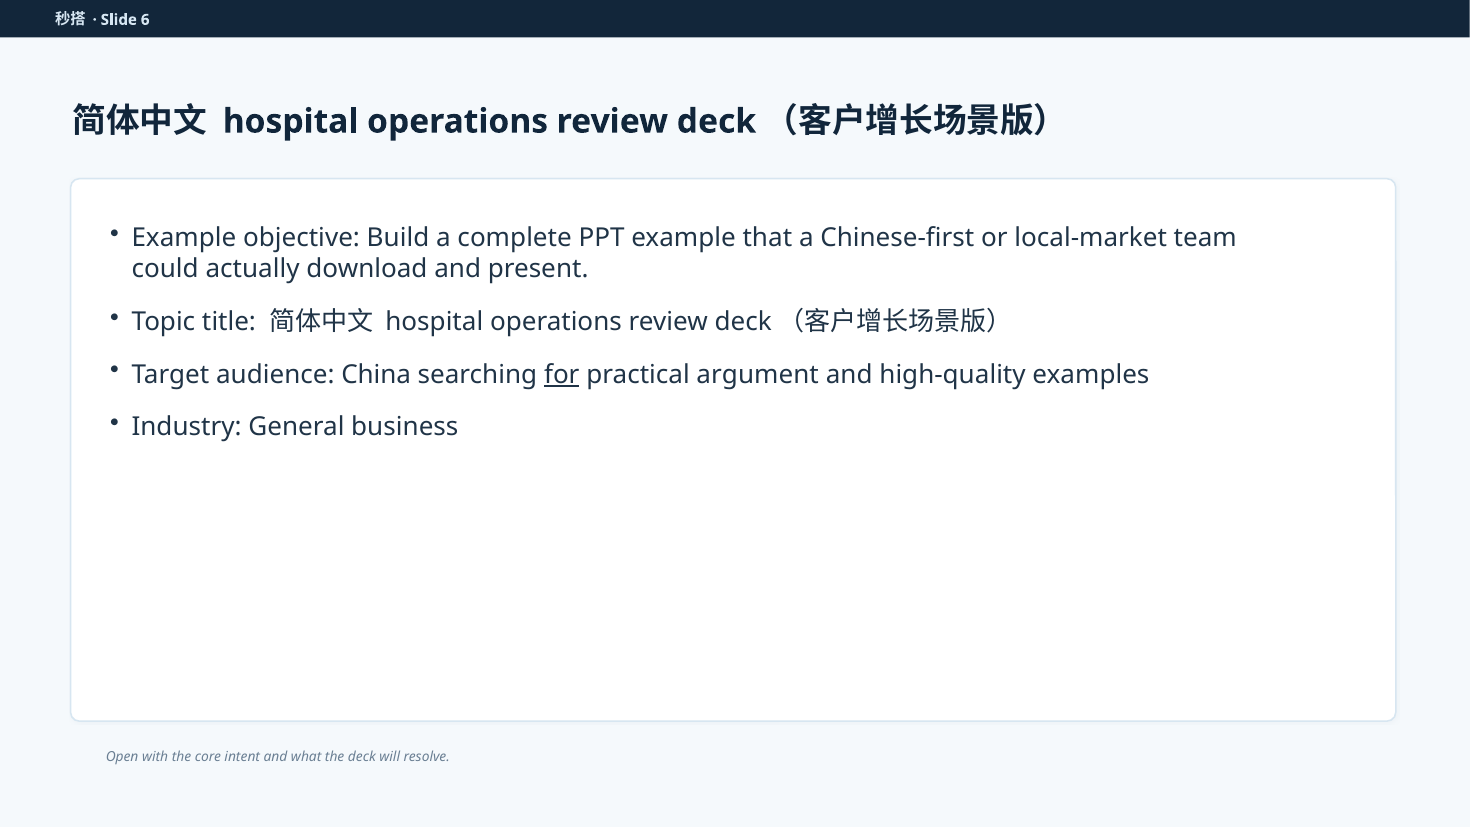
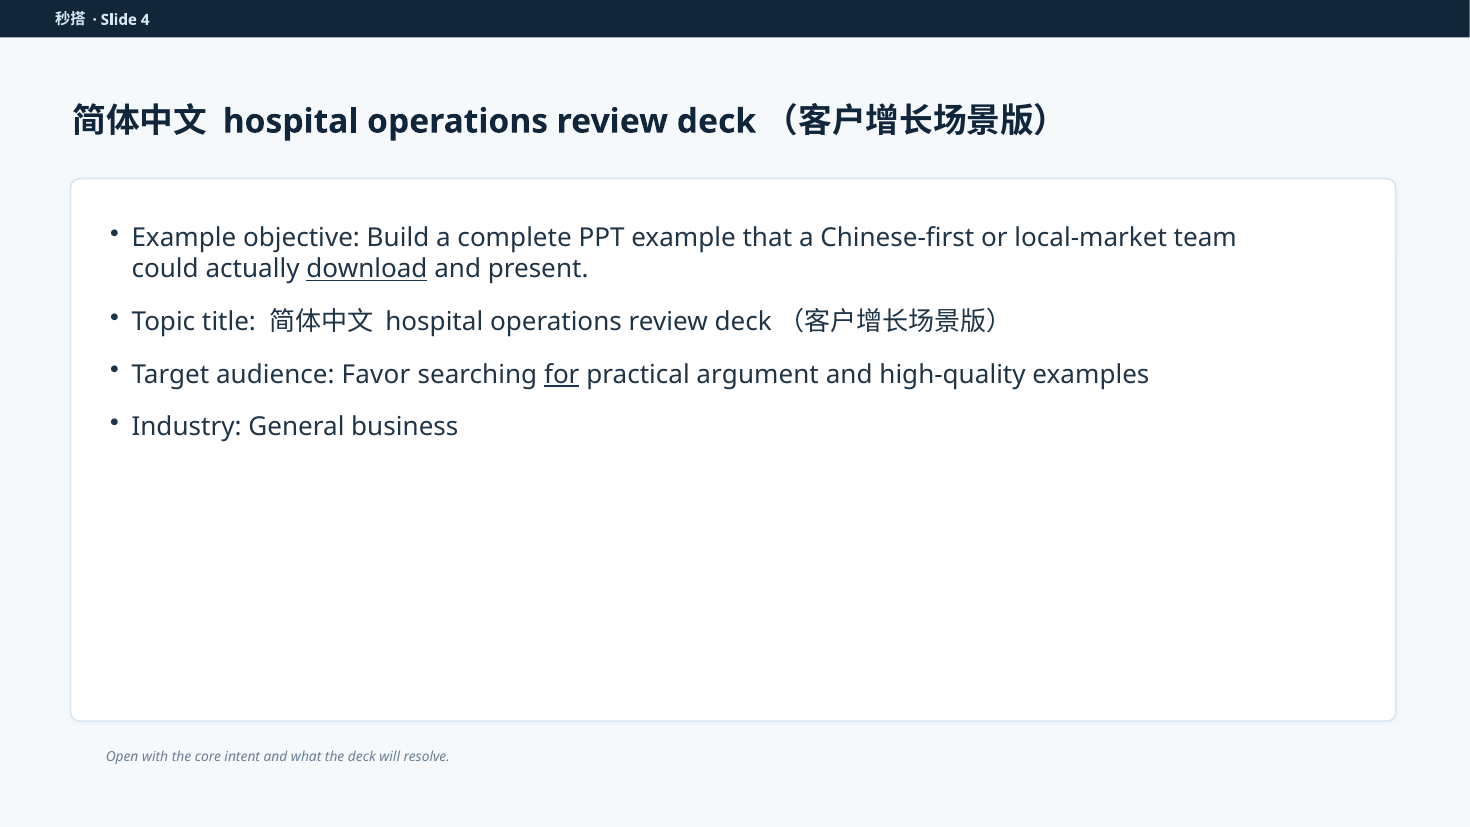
6: 6 -> 4 (145, 20)
download underline: none -> present (367, 269)
China: China -> Favor (376, 375)
